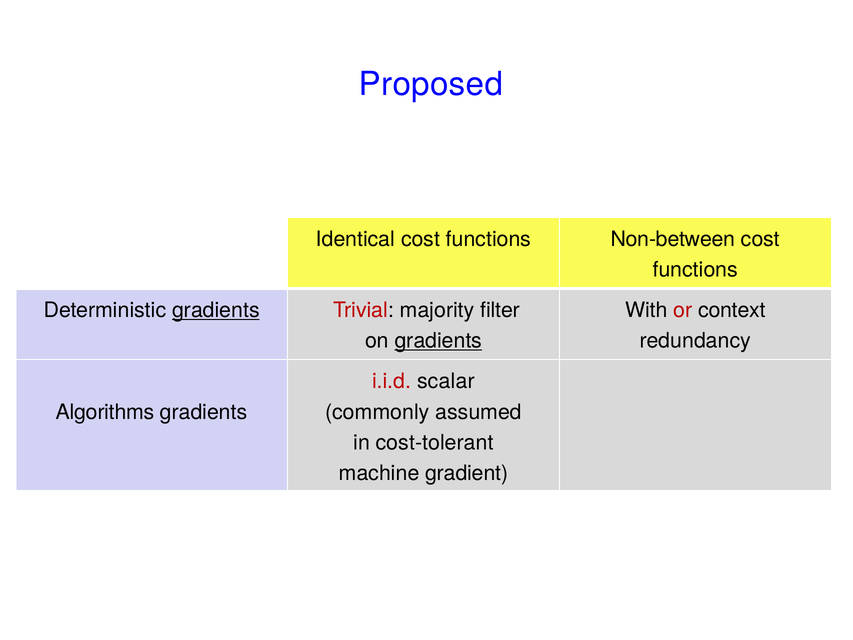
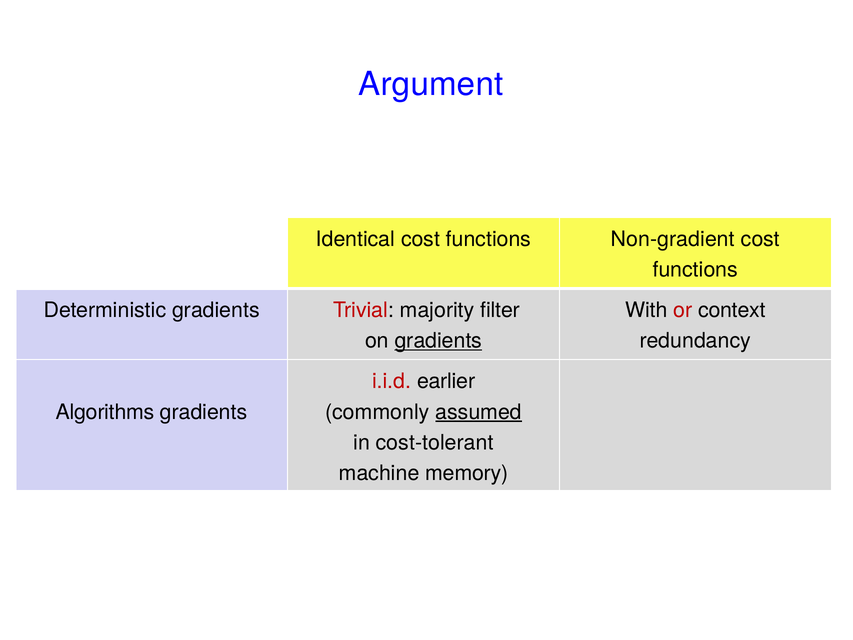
Proposed: Proposed -> Argument (431, 84)
Non-between: Non-between -> Non-gradient (673, 239)
gradients underline: present -> none (216, 310)
scalar: scalar -> earlier (446, 381)
assumed underline: none -> present (479, 412)
gradient: gradient -> memory (467, 473)
